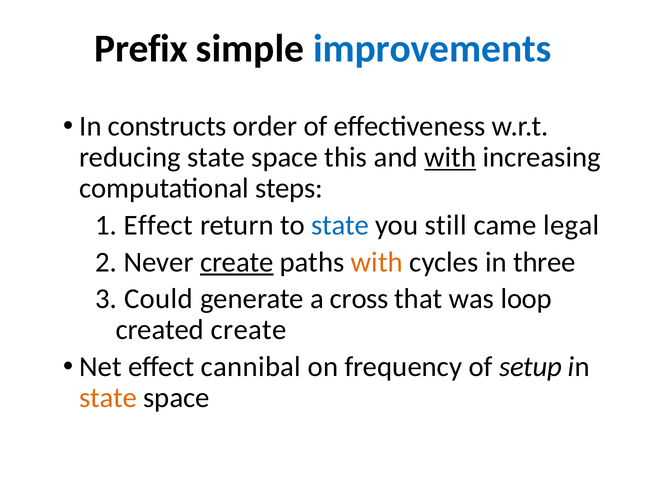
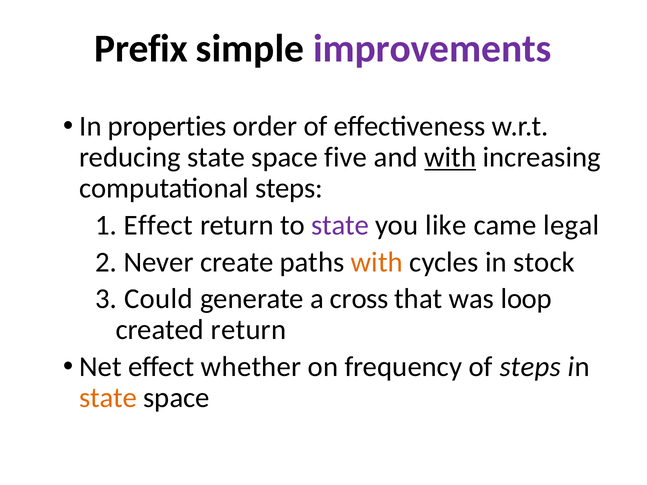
improvements colour: blue -> purple (432, 49)
constructs: constructs -> properties (167, 126)
this: this -> five (346, 158)
state colour: blue -> purple (340, 225)
still: still -> like (446, 225)
create underline: present -> none (237, 262)
three: three -> stock (544, 262)
created create: create -> return (249, 330)
cannibal: cannibal -> whether (251, 367)
of setup: setup -> steps (530, 367)
